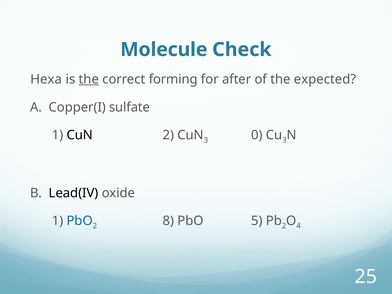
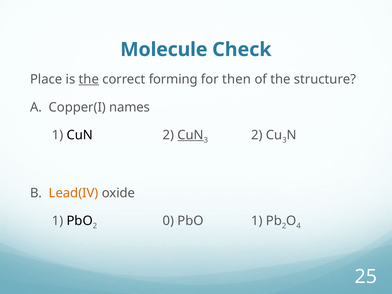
Hexa: Hexa -> Place (46, 79)
after: after -> then (237, 79)
expected: expected -> structure (325, 79)
sulfate: sulfate -> names (130, 107)
CuN underline: none -> present (191, 135)
3 0: 0 -> 2 (257, 135)
Lead(IV colour: black -> orange (74, 193)
PbO colour: blue -> black (80, 221)
8: 8 -> 0 (168, 221)
PbO 5: 5 -> 1 (257, 221)
